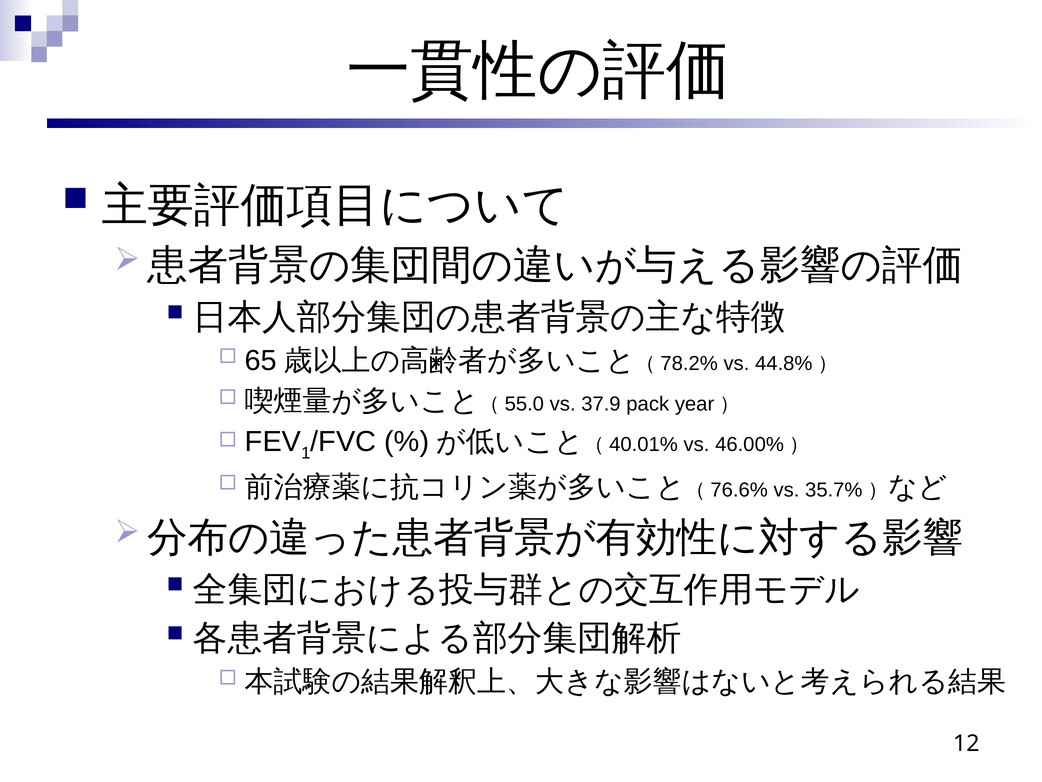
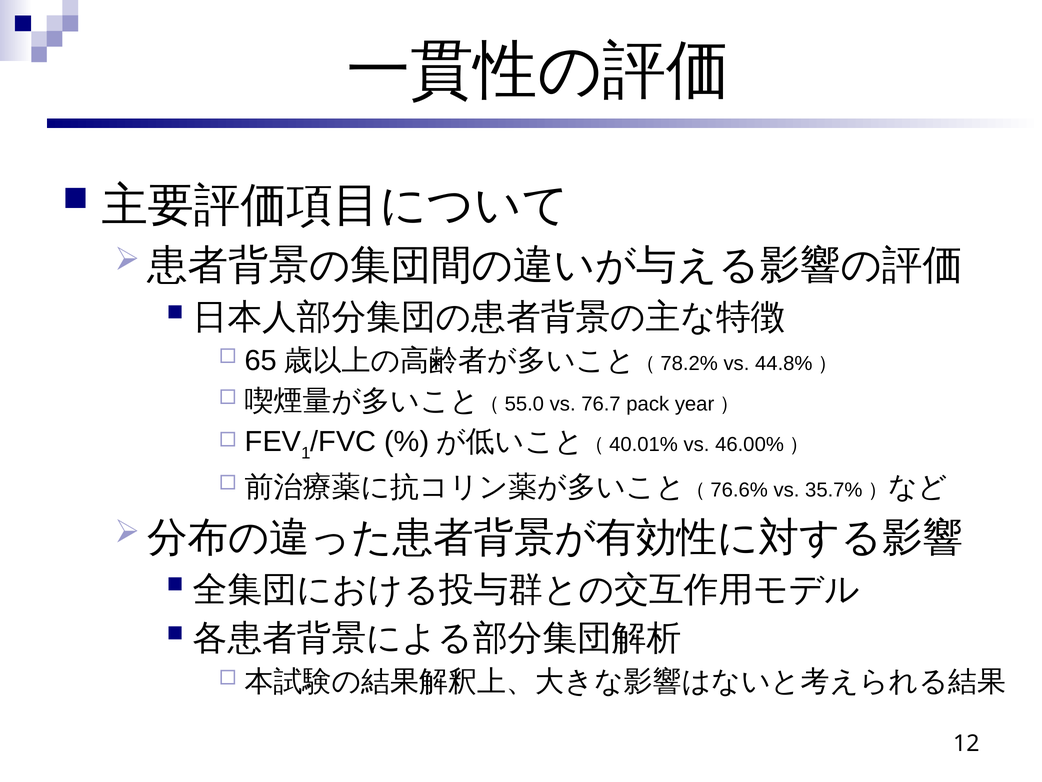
37.9: 37.9 -> 76.7 (601, 404)
